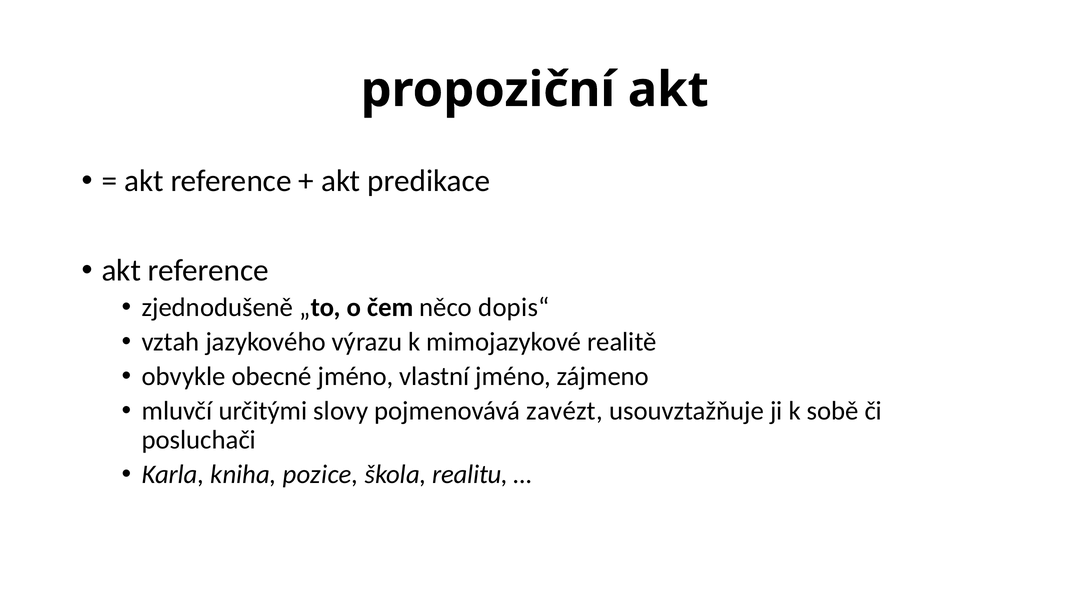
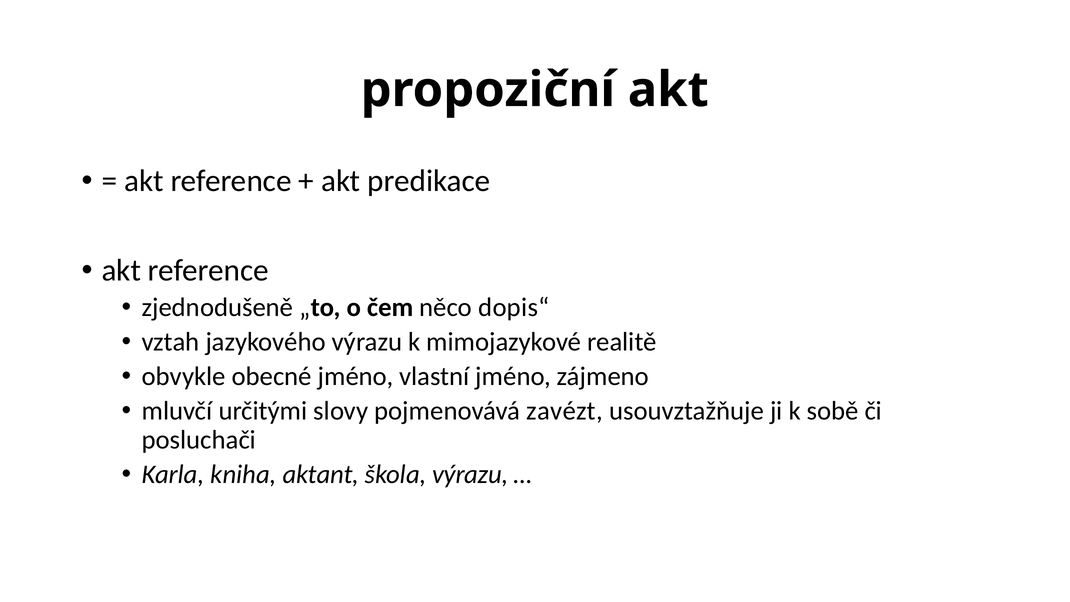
pozice: pozice -> aktant (321, 474)
škola realitu: realitu -> výrazu (470, 474)
